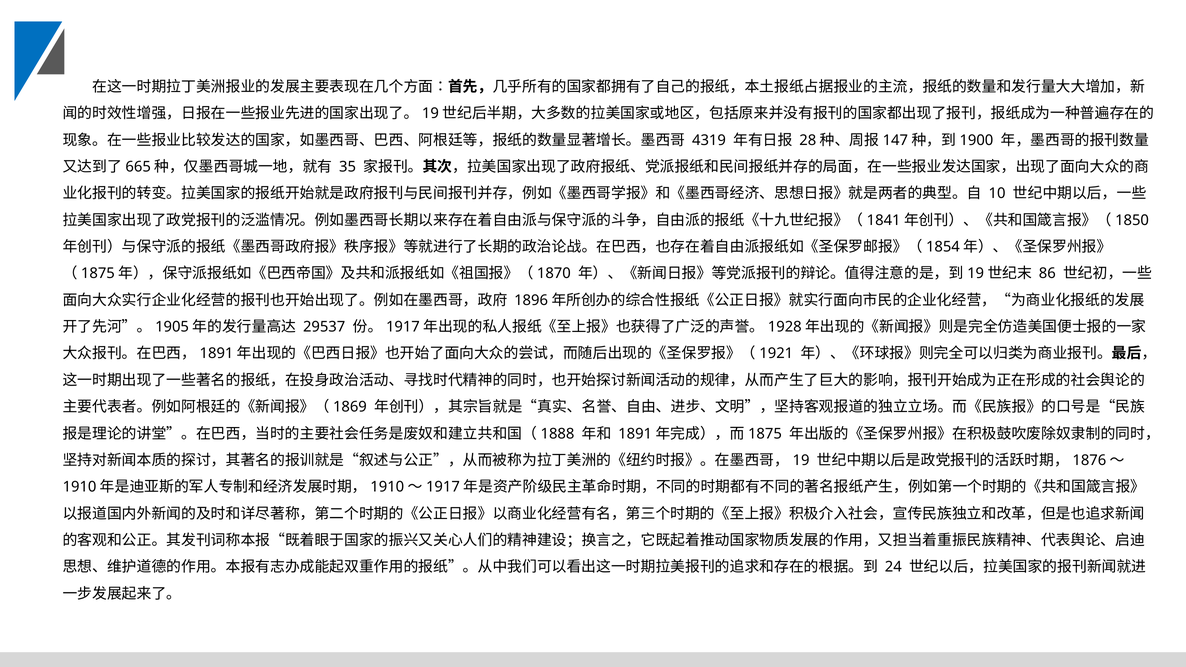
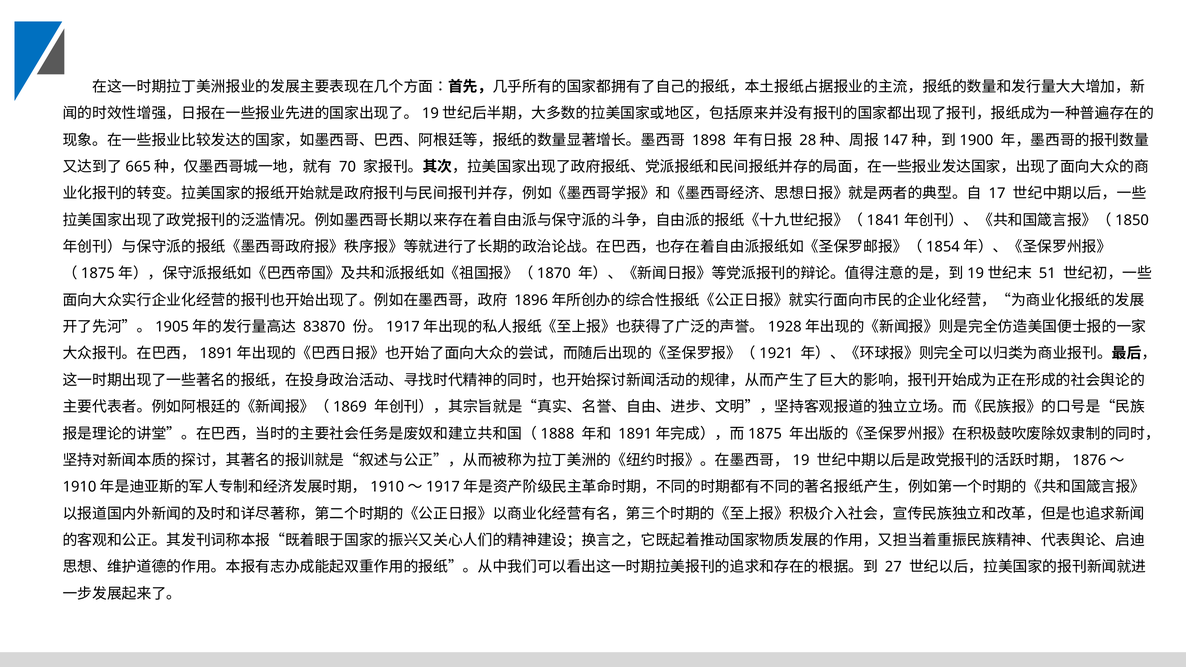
4319: 4319 -> 1898 (709, 140)
35: 35 -> 70 (348, 167)
10: 10 -> 17 (997, 194)
86: 86 -> 51 (1047, 274)
29537: 29537 -> 83870 (324, 327)
24: 24 -> 27 (893, 567)
